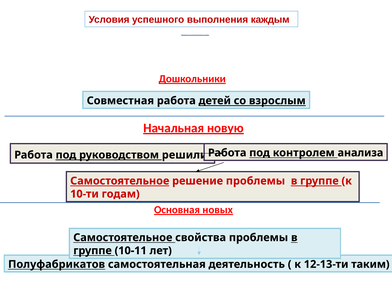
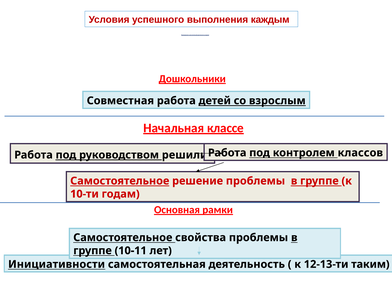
новую: новую -> классе (225, 128)
анализа: анализа -> классов (360, 153)
новых: новых -> рамки (218, 210)
Полуфабрикатов: Полуфабрикатов -> Инициативности (57, 264)
